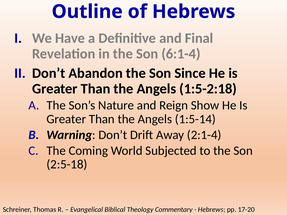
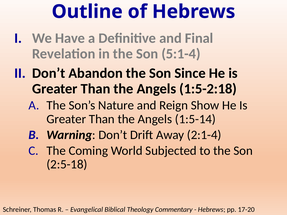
6:1-4: 6:1-4 -> 5:1-4 (181, 54)
